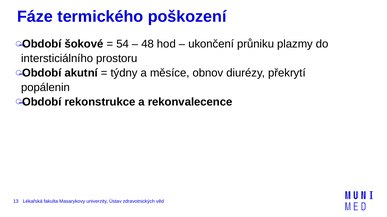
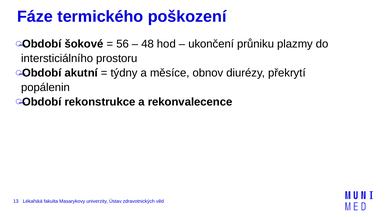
54: 54 -> 56 (123, 44)
